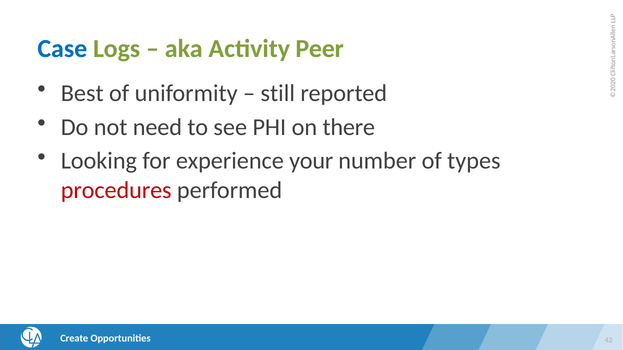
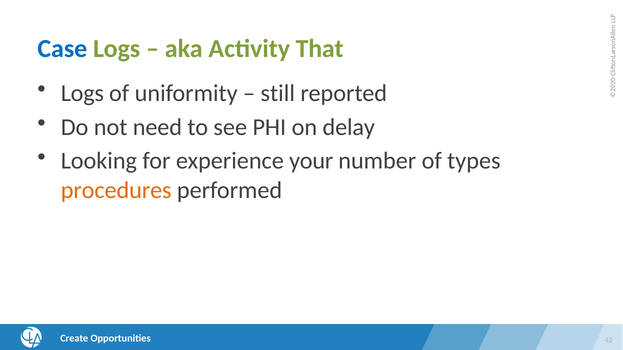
Peer: Peer -> That (320, 49)
Best: Best -> Logs (82, 93)
there: there -> delay (349, 127)
procedures colour: red -> orange (116, 190)
